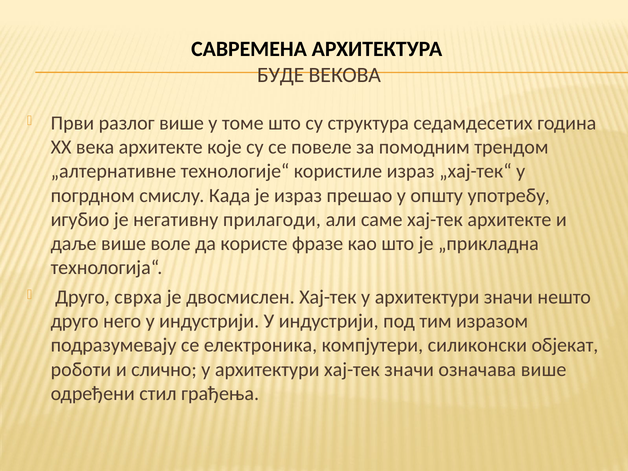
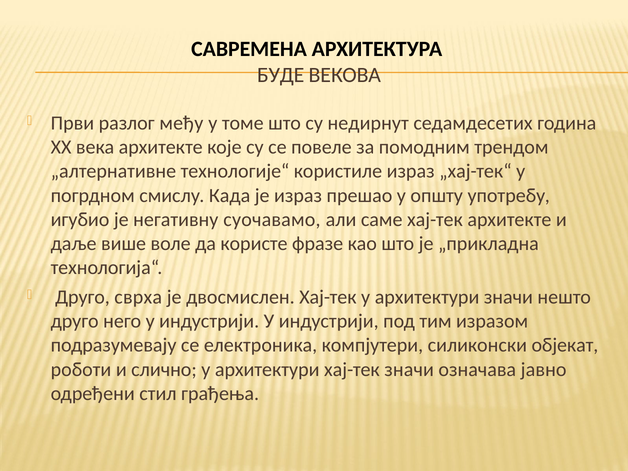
разлог више: више -> међу (181, 123)
структура: структура -> недирнут (368, 123)
прилагоди: прилагоди -> суочавамо (272, 219)
означава више: више -> јавно (544, 369)
